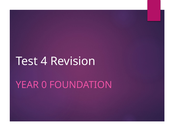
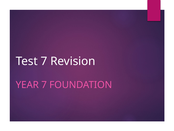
Test 4: 4 -> 7 (44, 61)
YEAR 0: 0 -> 7 (44, 85)
